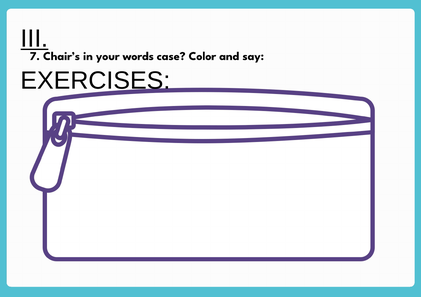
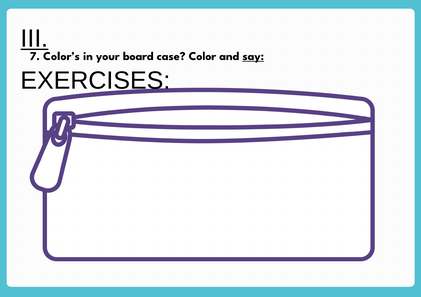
Chair’s: Chair’s -> Color’s (61, 56)
words: words -> board (138, 56)
say underline: none -> present (253, 56)
